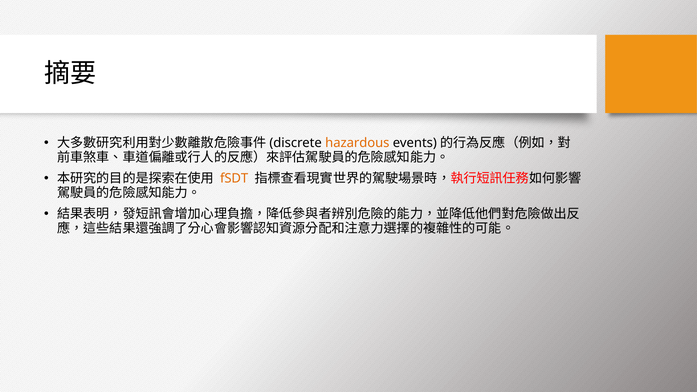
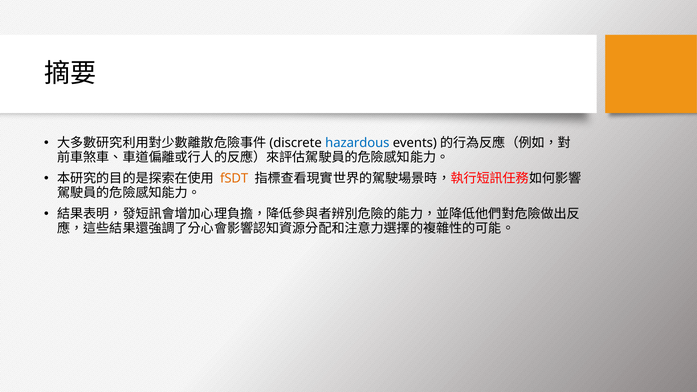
hazardous colour: orange -> blue (357, 143)
